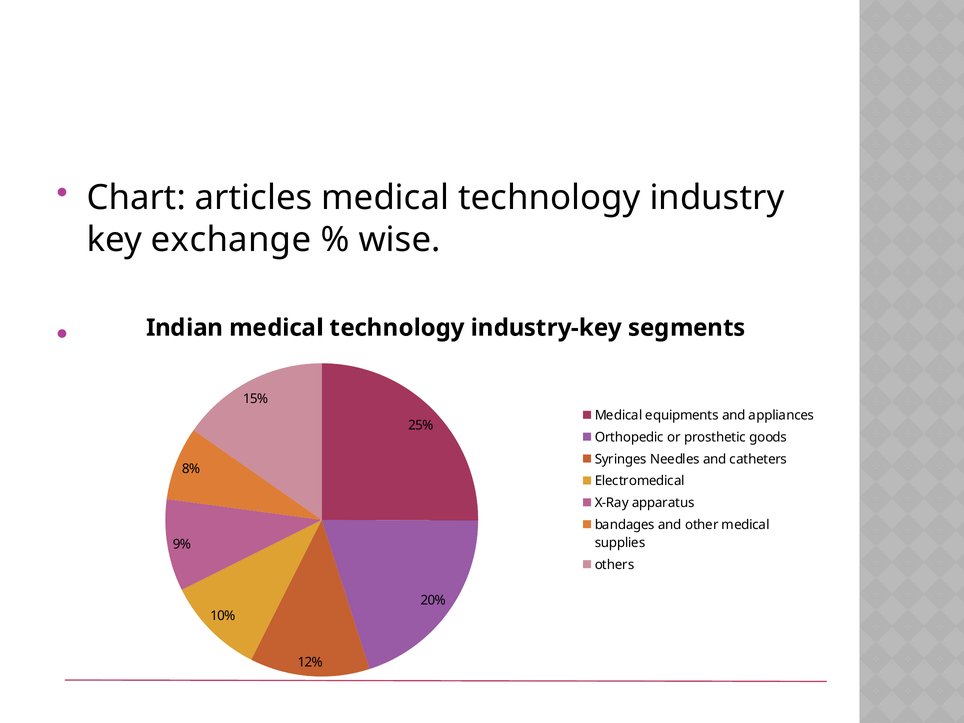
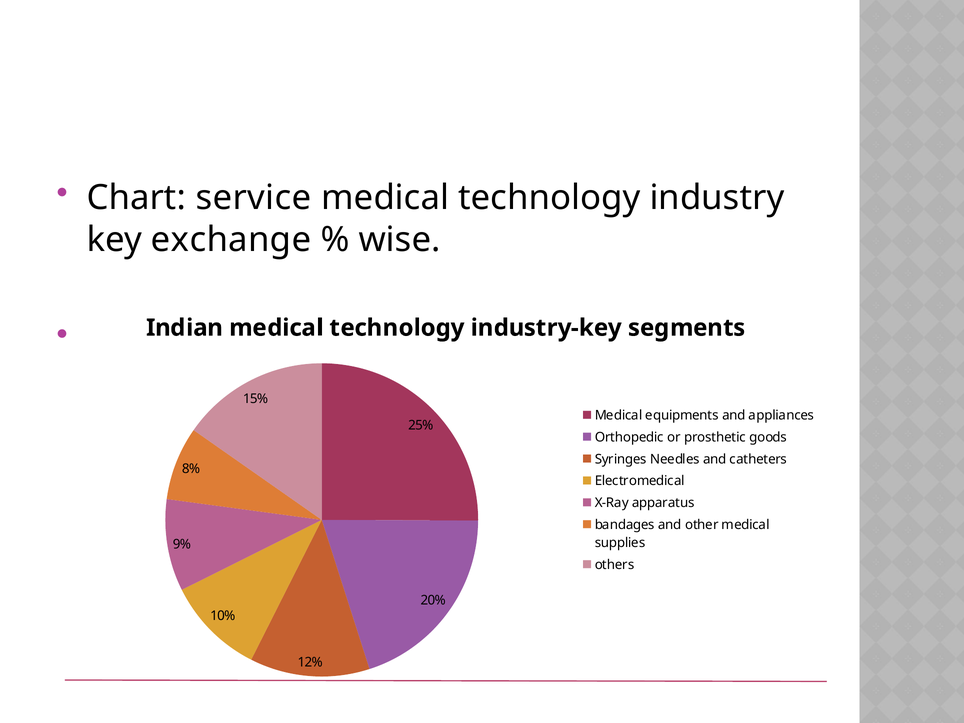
articles: articles -> service (253, 198)
